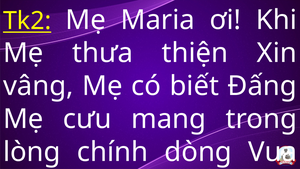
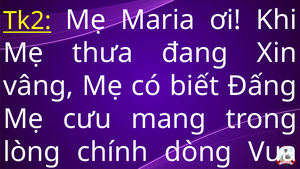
thiện: thiện -> đang (195, 53)
